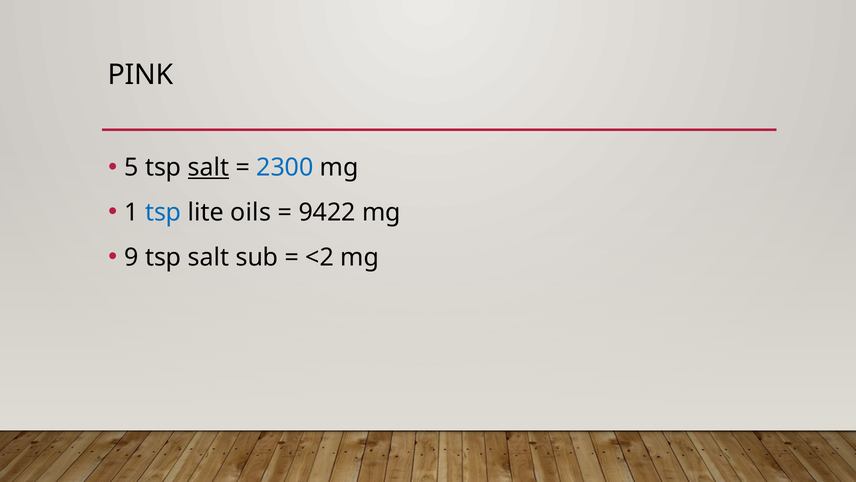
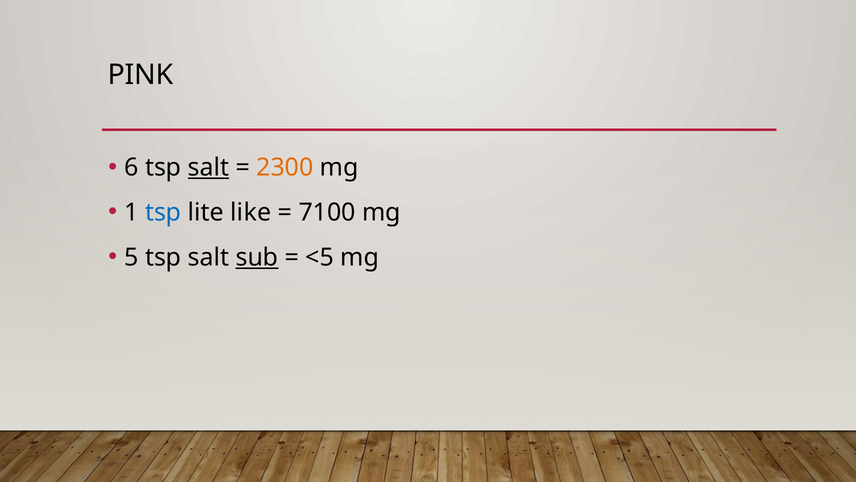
5: 5 -> 6 (132, 167)
2300 colour: blue -> orange (285, 167)
oils: oils -> like (251, 212)
9422: 9422 -> 7100 (327, 212)
9: 9 -> 5 (132, 257)
sub underline: none -> present (257, 257)
<2: <2 -> <5 (320, 257)
